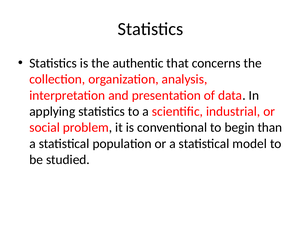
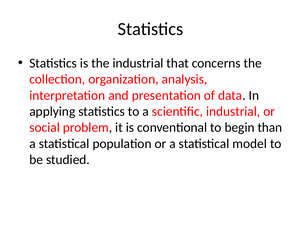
the authentic: authentic -> industrial (138, 63)
